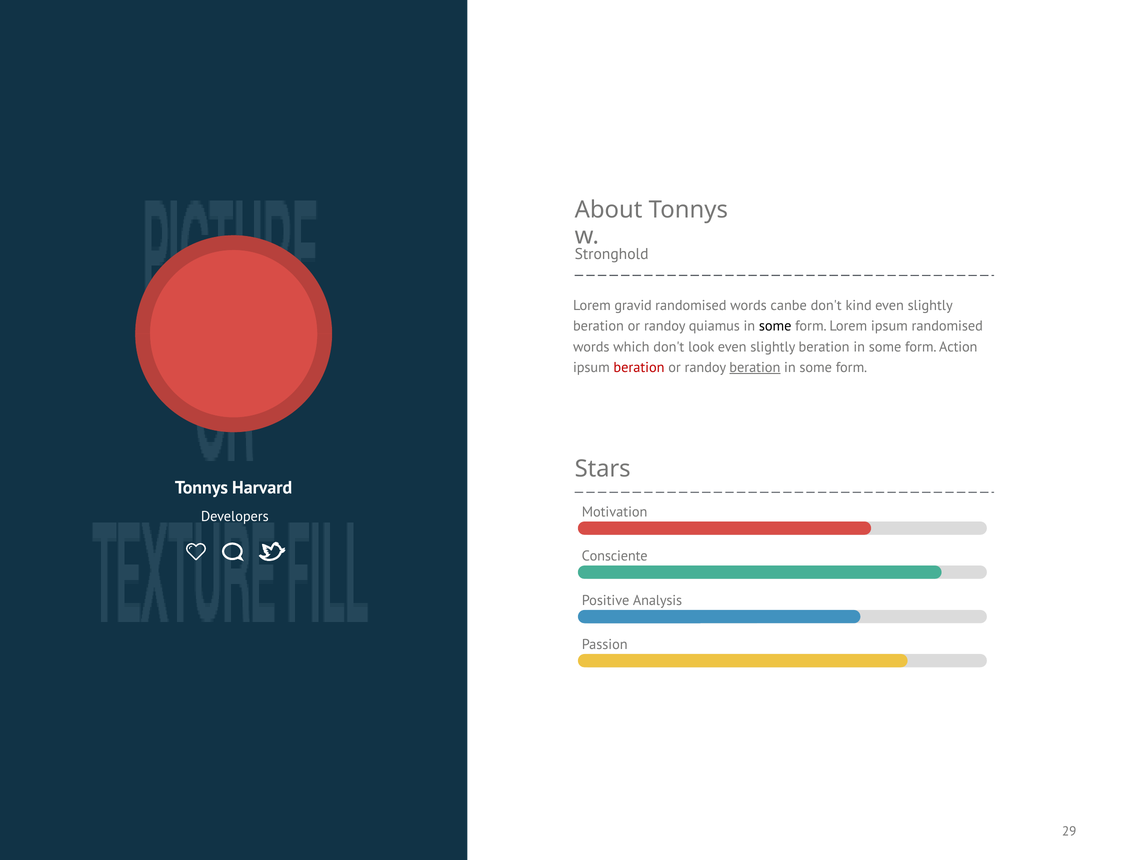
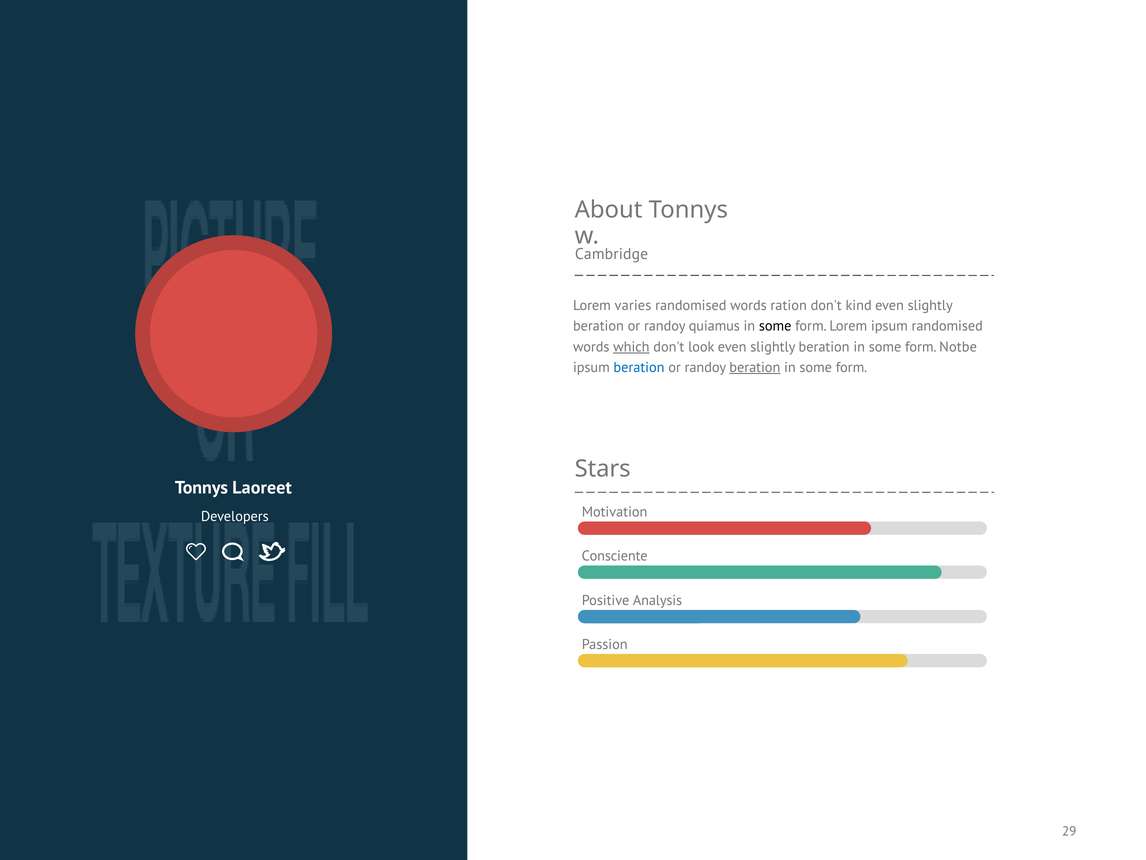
Stronghold: Stronghold -> Cambridge (612, 254)
gravid: gravid -> varies (633, 305)
canbe: canbe -> ration (789, 305)
which underline: none -> present (631, 347)
Action: Action -> Notbe (958, 347)
beration colour: red -> blue (639, 367)
Harvard: Harvard -> Laoreet (262, 488)
